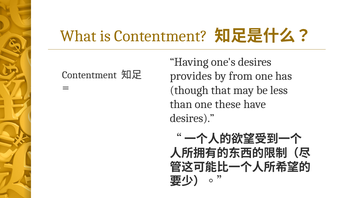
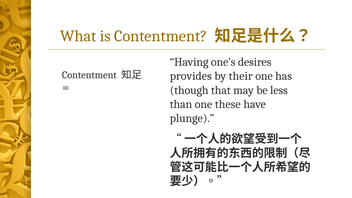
from: from -> their (241, 76)
desires: desires -> plunge (192, 118)
